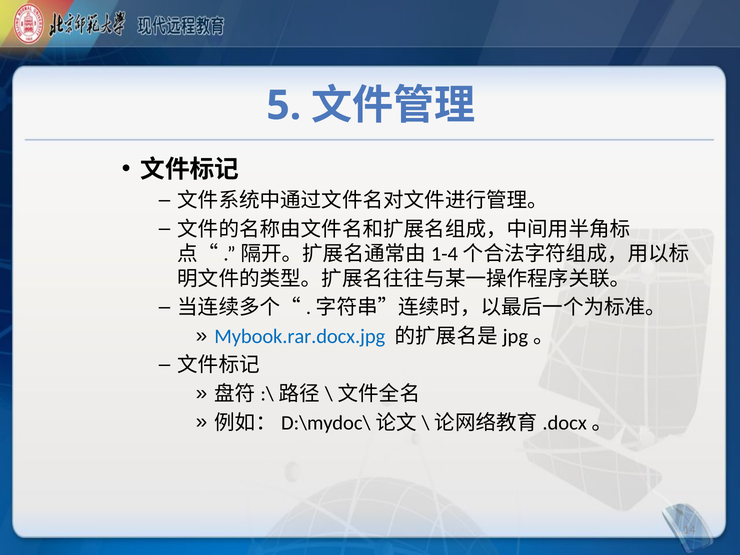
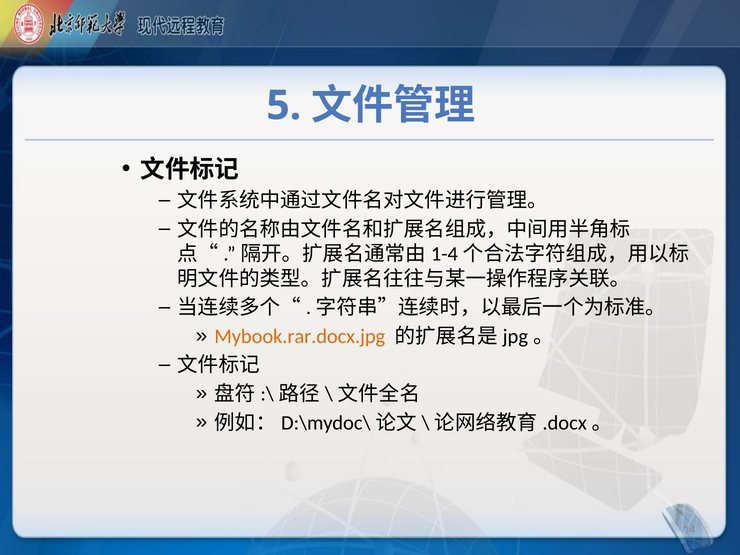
Mybook.rar.docx.jpg colour: blue -> orange (300, 336)
